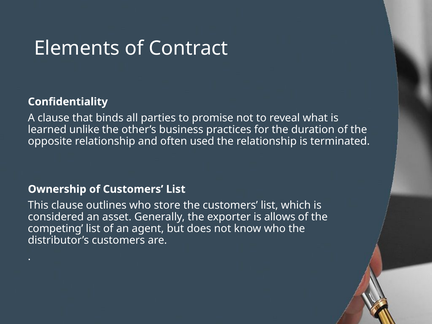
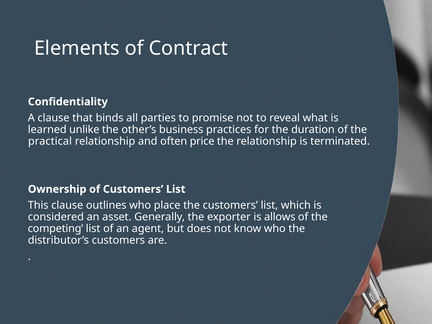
opposite: opposite -> practical (50, 141)
used: used -> price (202, 141)
store: store -> place (167, 205)
